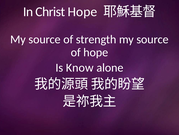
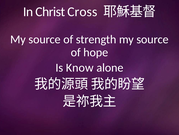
Christ Hope: Hope -> Cross (82, 12)
